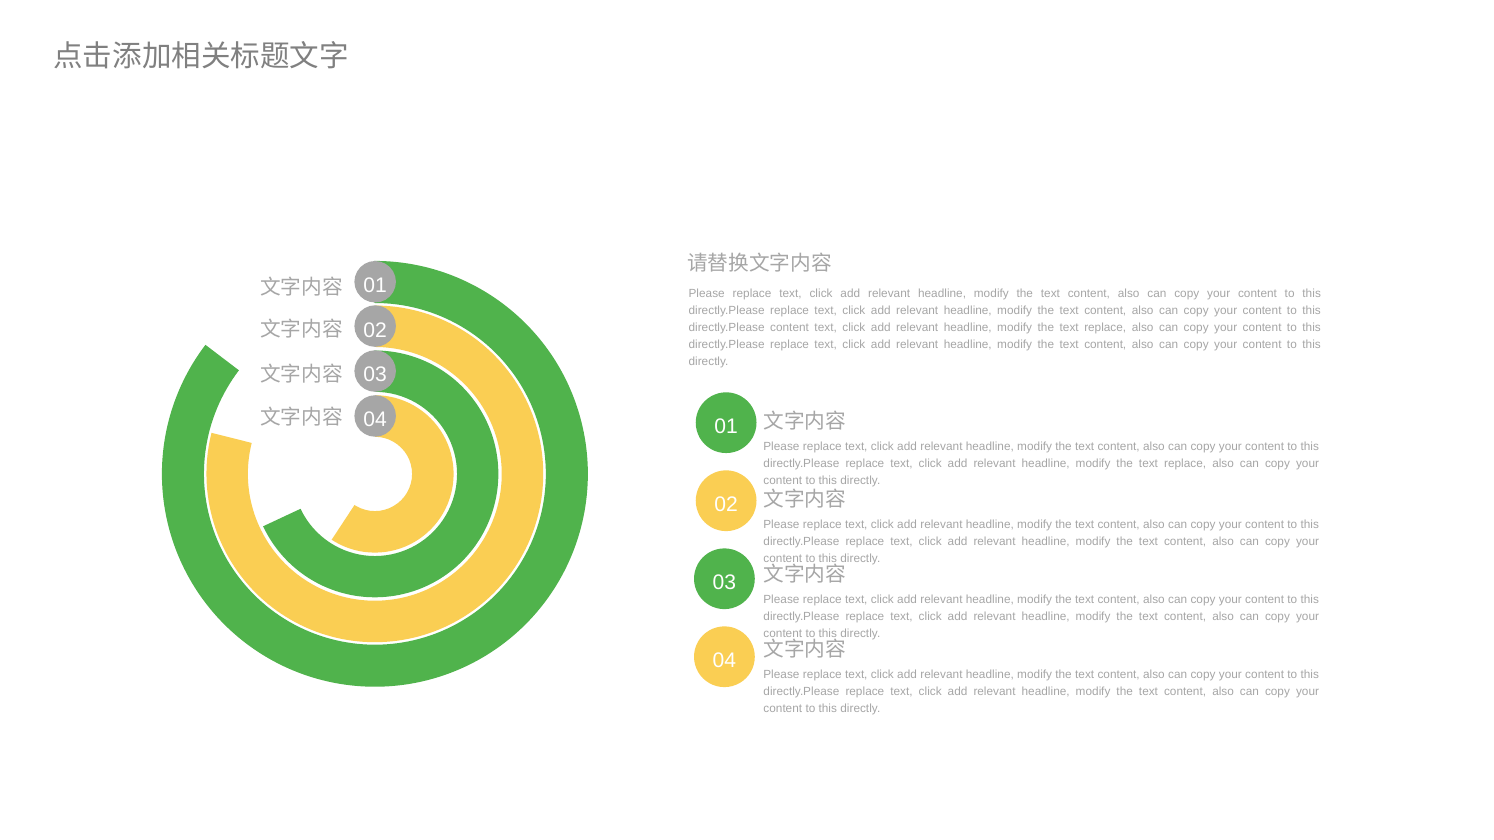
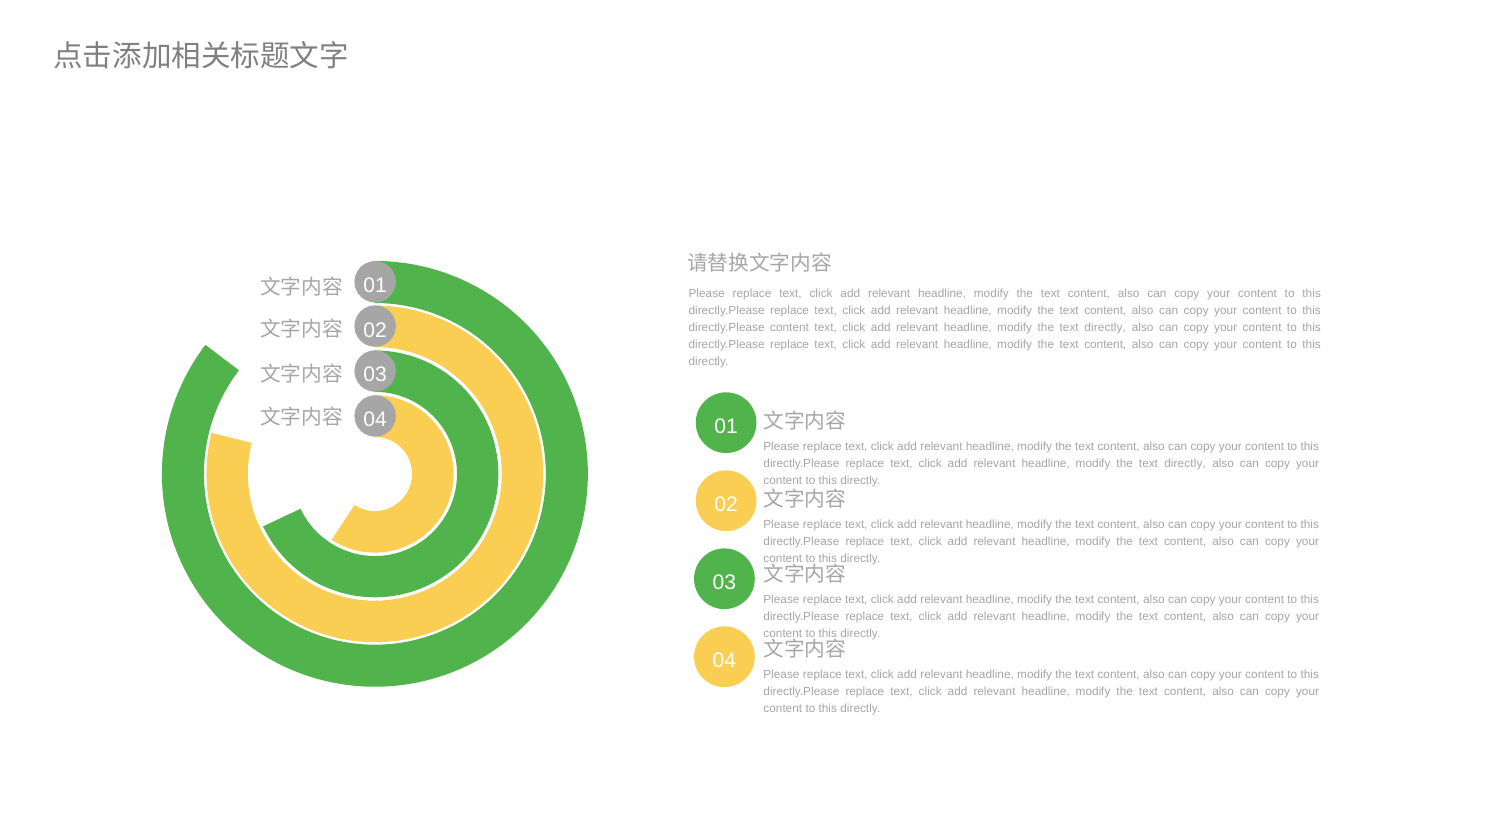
replace: replace -> directly (1105, 328)
replace: replace -> directly (1185, 464)
